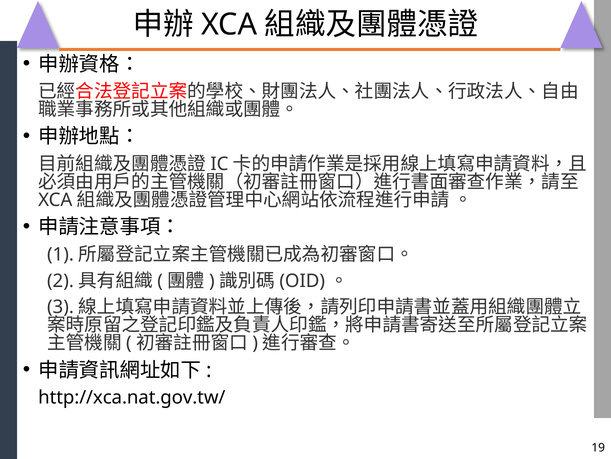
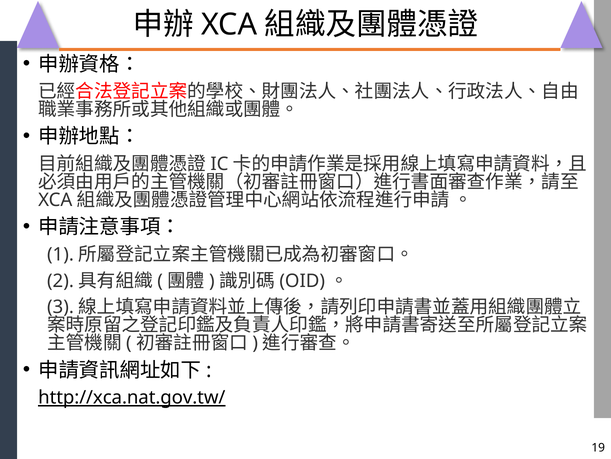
http://xca.nat.gov.tw/ underline: none -> present (132, 397)
